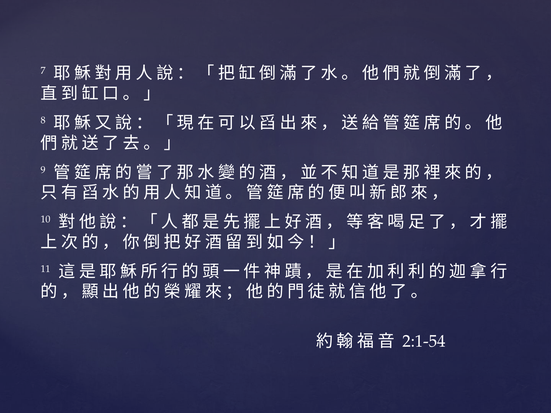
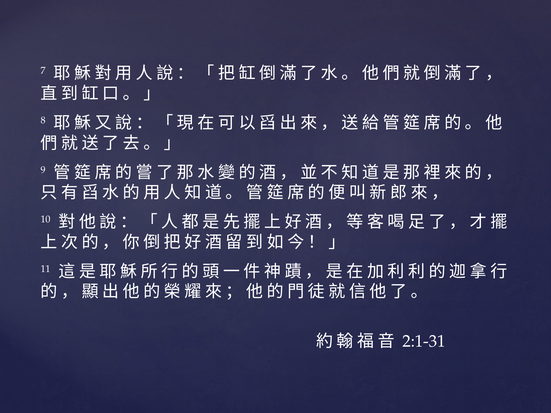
2:1-54: 2:1-54 -> 2:1-31 (424, 342)
